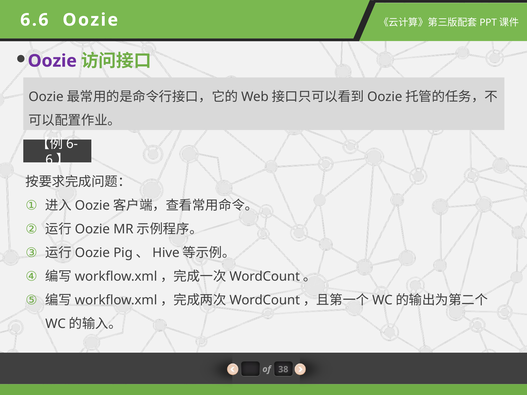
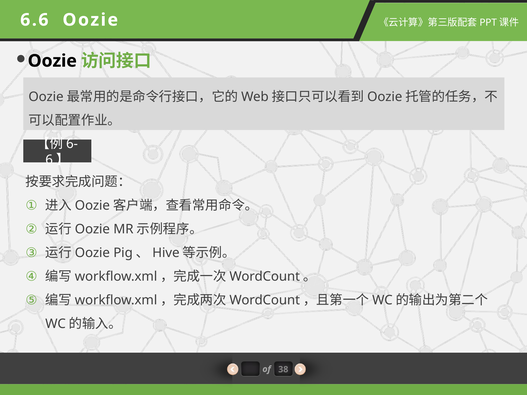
Oozie colour: purple -> black (52, 61)
